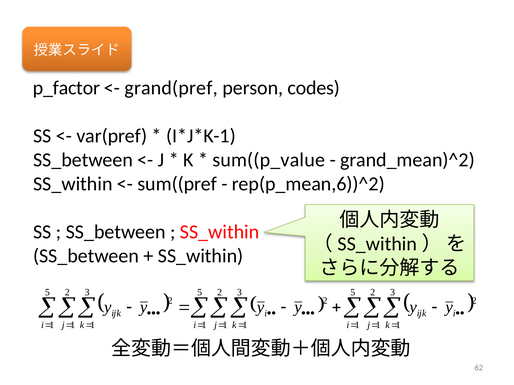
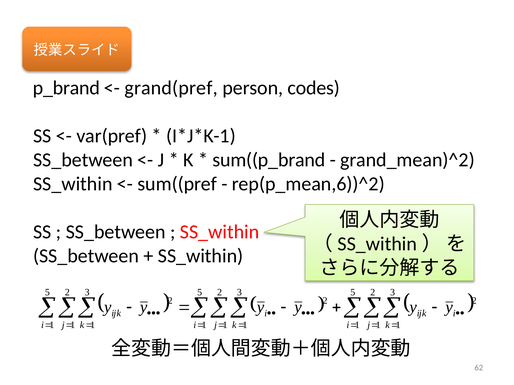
p_factor: p_factor -> p_brand (66, 88)
sum((p_value: sum((p_value -> sum((p_brand (269, 160)
